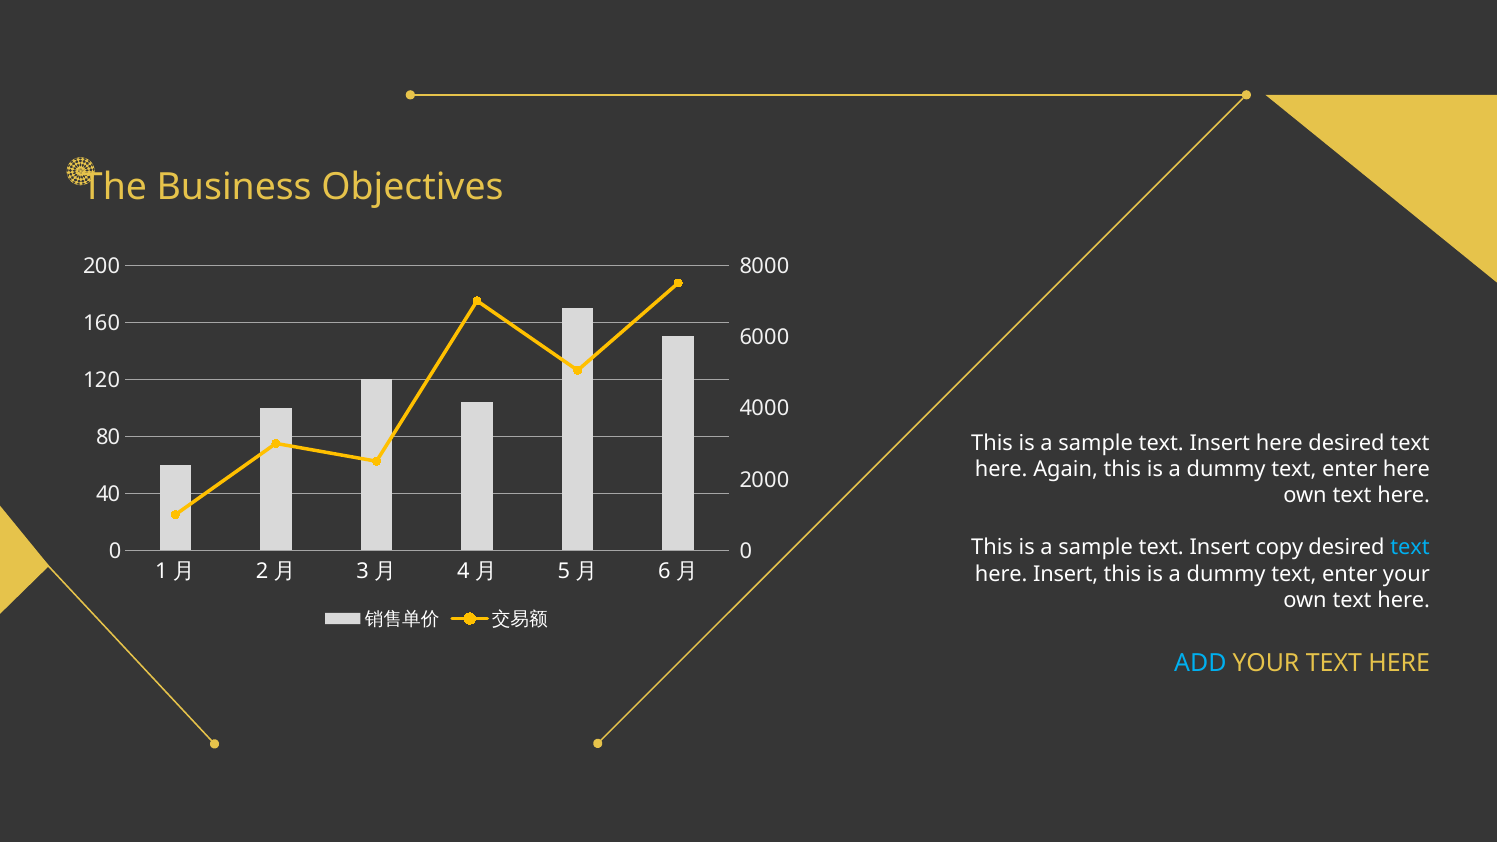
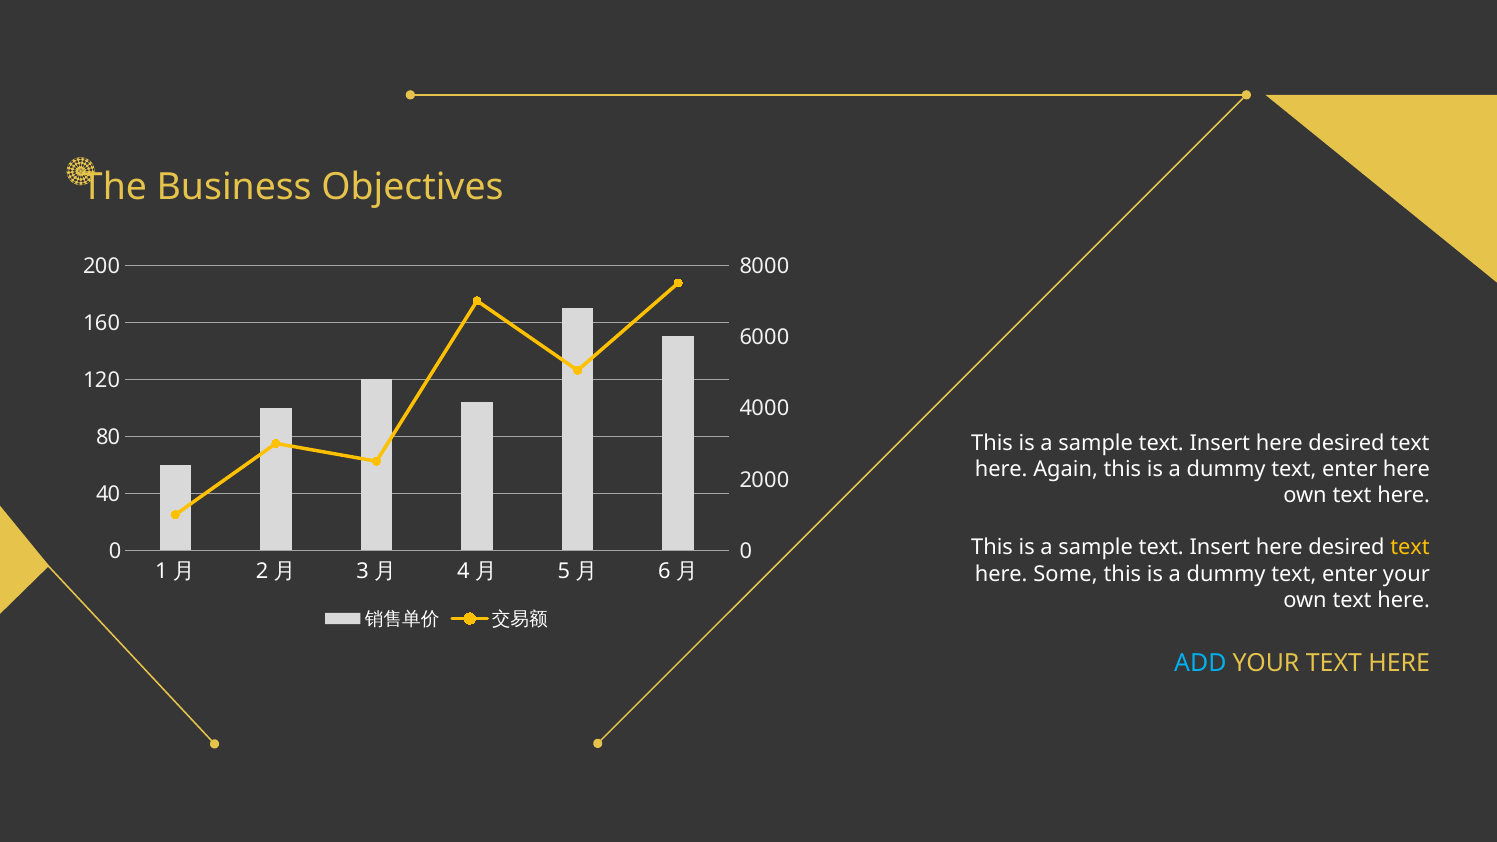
copy: copy -> here (1279, 548)
text colour: light blue -> yellow (1410, 548)
here Insert: Insert -> Some (1065, 574)
